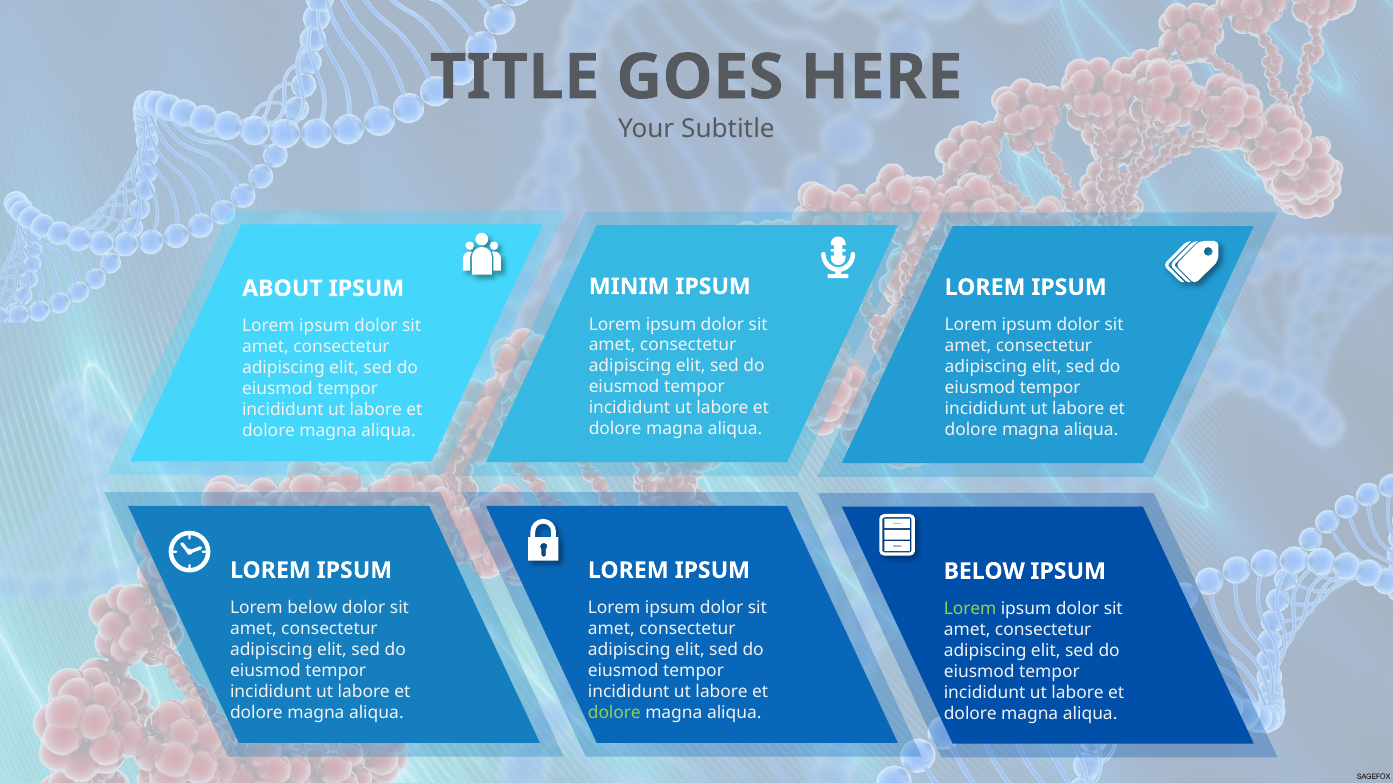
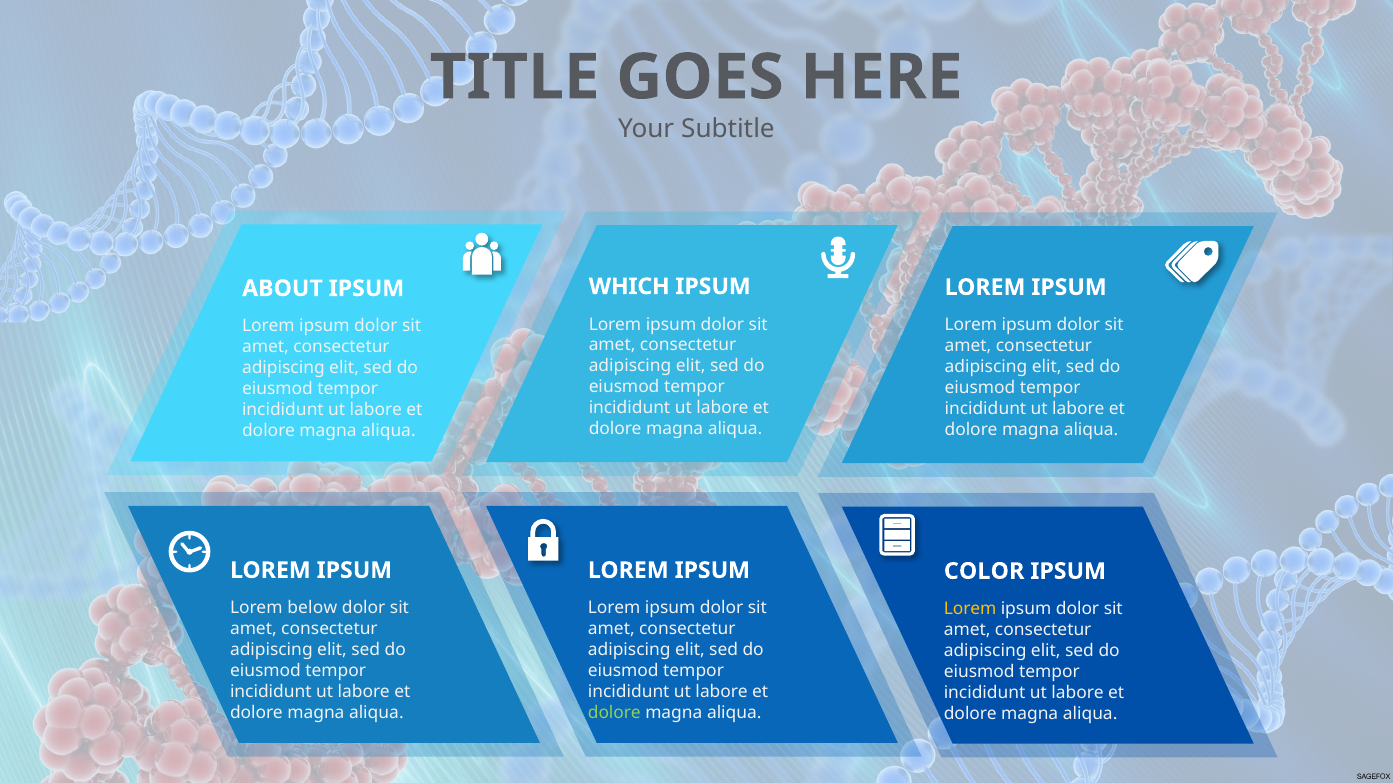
MINIM: MINIM -> WHICH (629, 287)
BELOW: BELOW -> COLOR (984, 572)
Lorem colour: light green -> yellow (970, 609)
